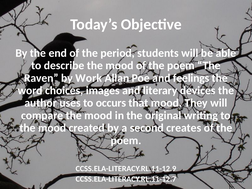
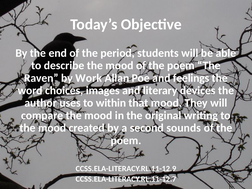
occurs: occurs -> within (111, 103)
creates: creates -> sounds (184, 128)
